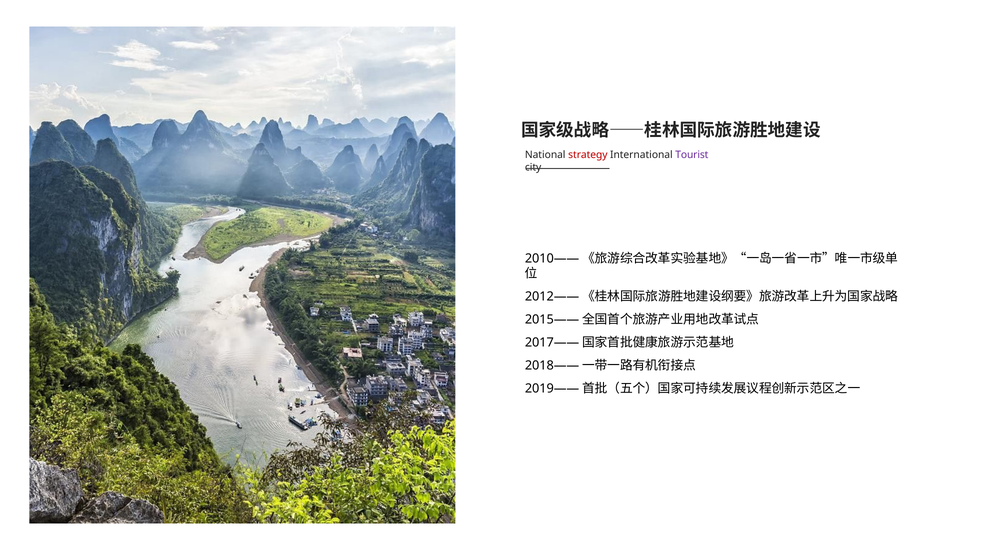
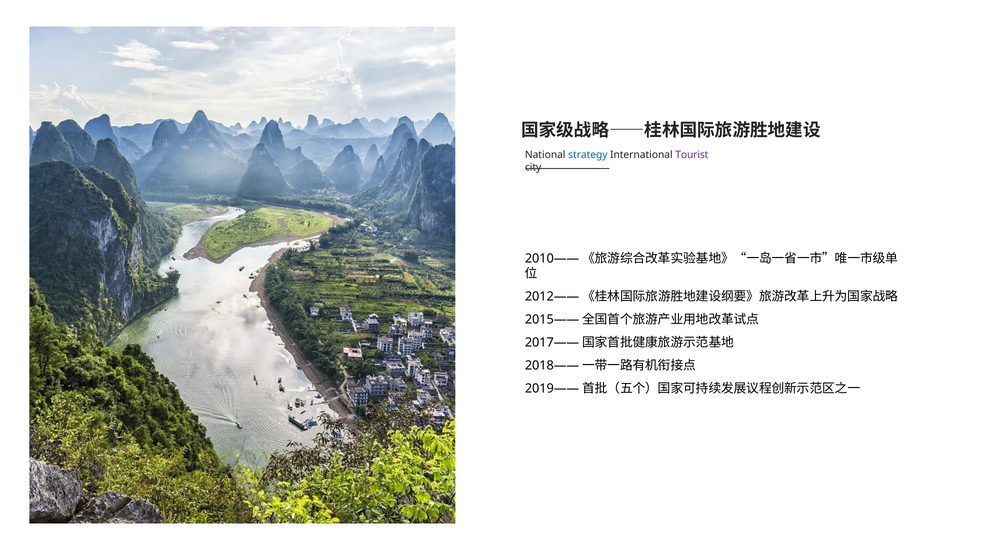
strategy colour: red -> blue (588, 155)
